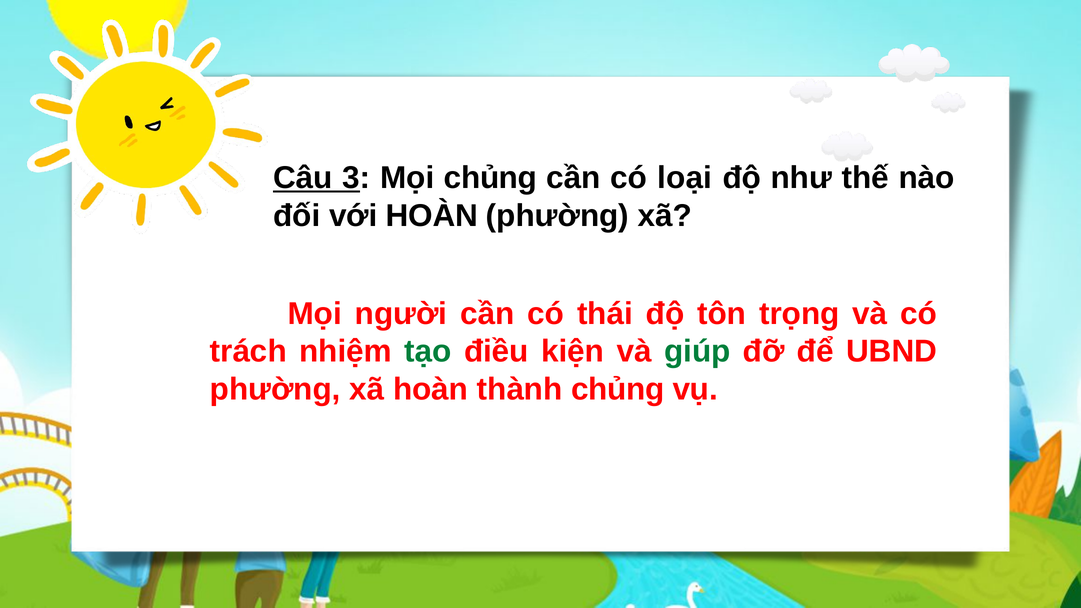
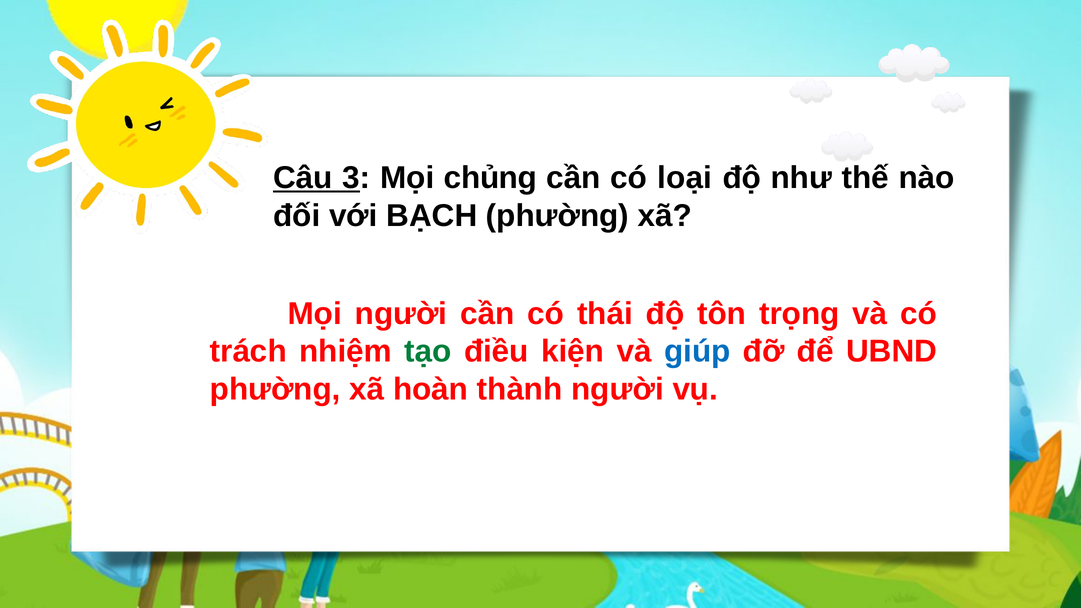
với HOÀN: HOÀN -> BẠCH (432, 216)
giúp colour: green -> blue (697, 352)
thành chủng: chủng -> người (617, 389)
